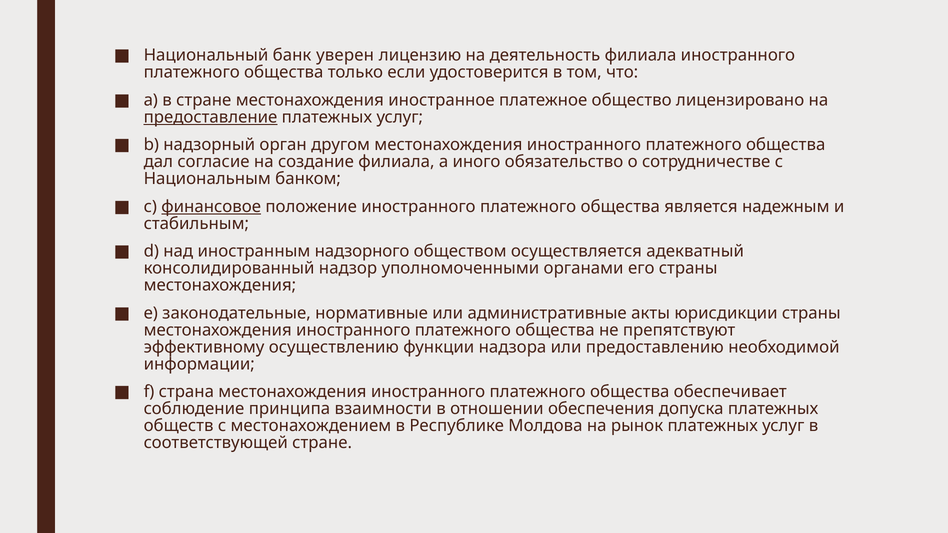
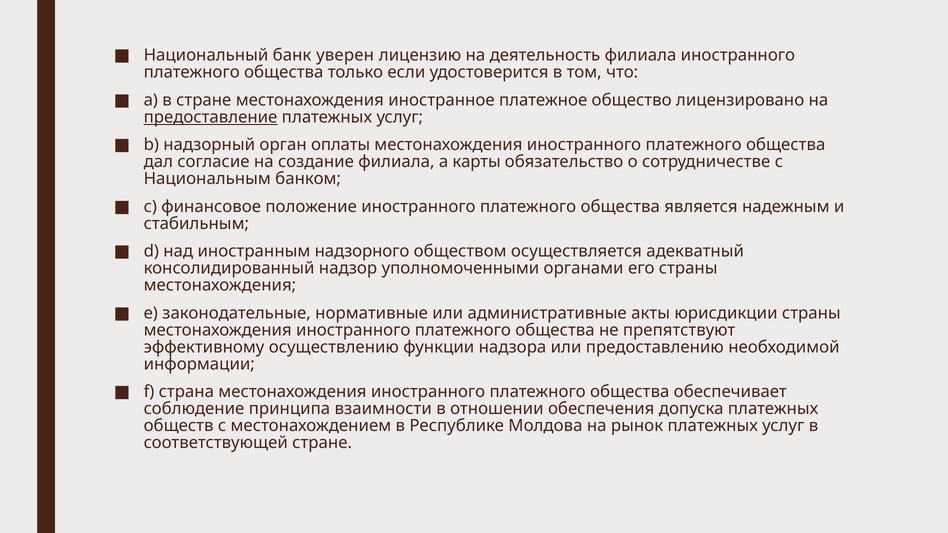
другом: другом -> оплаты (341, 145)
иного: иного -> карты (477, 162)
финансовое underline: present -> none (211, 207)
